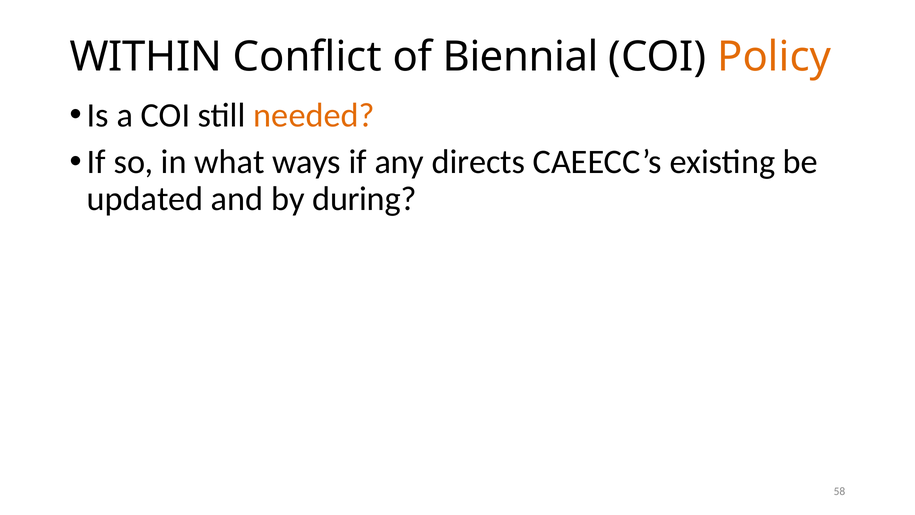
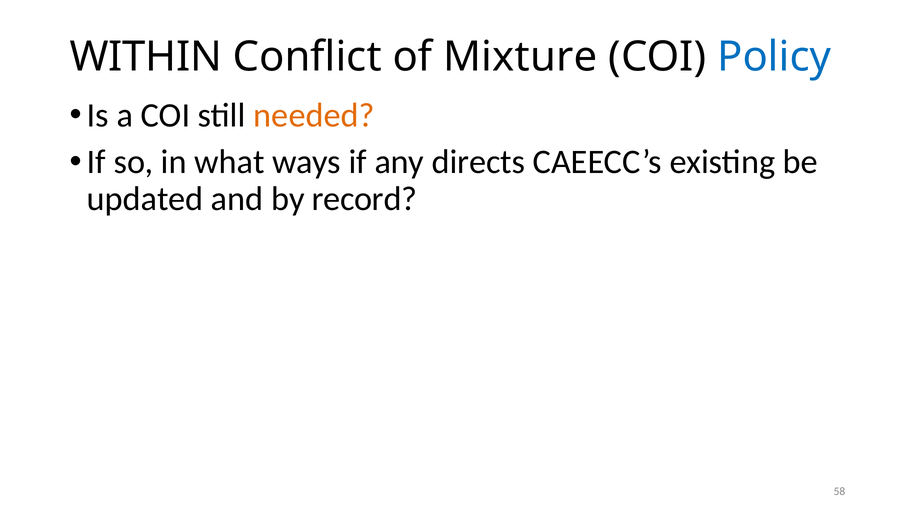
Biennial: Biennial -> Mixture (520, 57)
Policy colour: orange -> blue (774, 57)
during: during -> record (364, 199)
